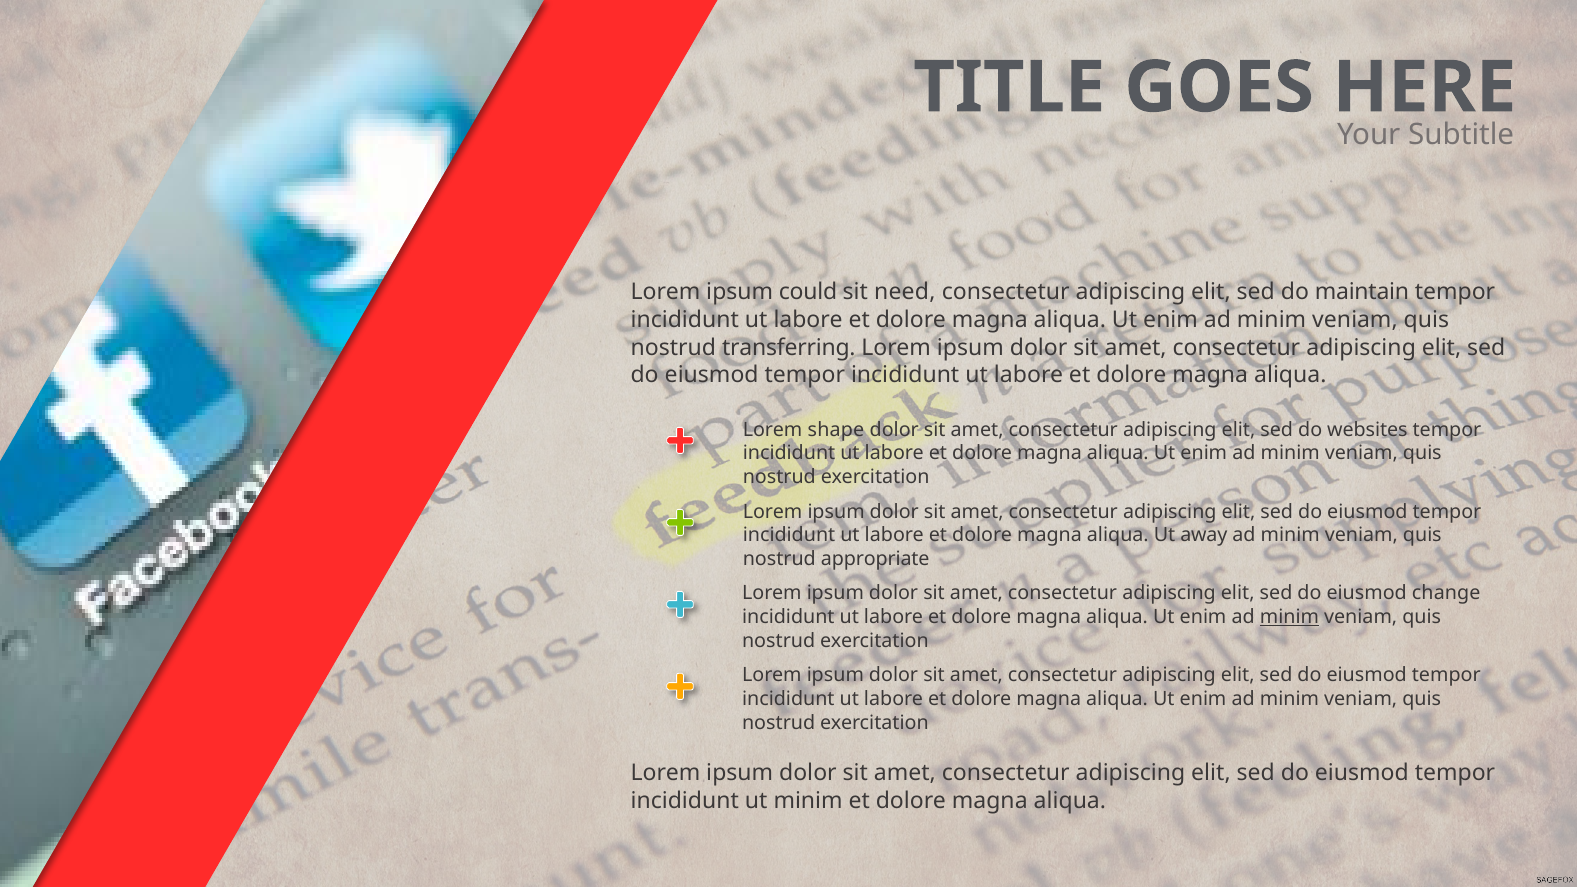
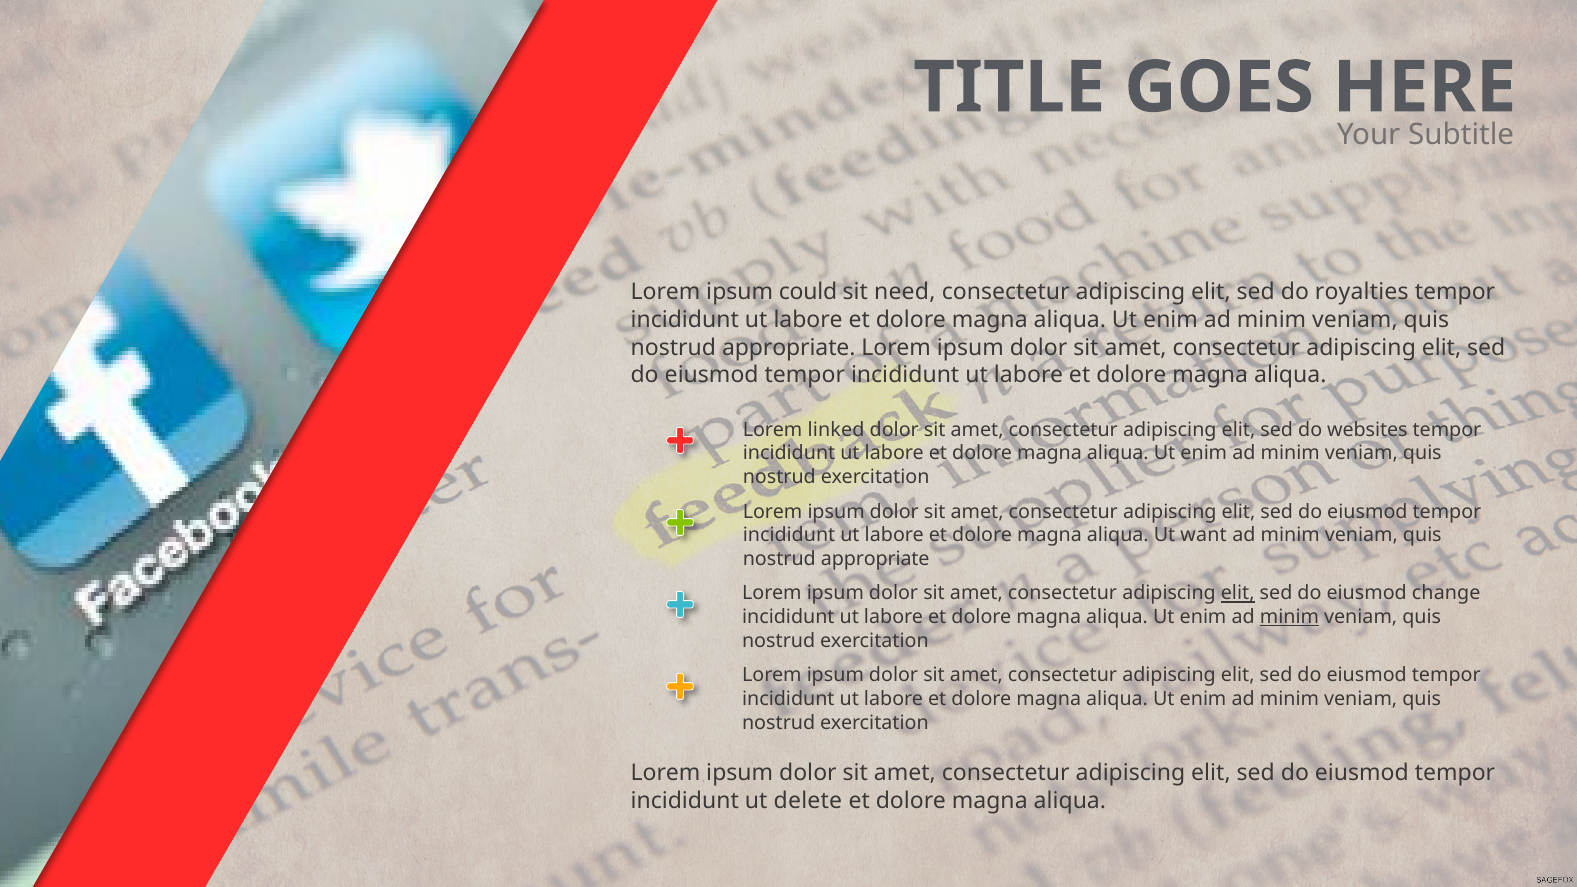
maintain: maintain -> royalties (1362, 292)
transferring: transferring -> appropriate (789, 347)
shape: shape -> linked (836, 430)
away: away -> want (1204, 535)
elit underline: none -> present (1238, 594)
ut minim: minim -> delete (808, 801)
